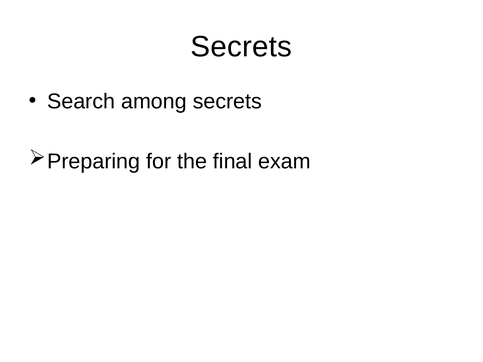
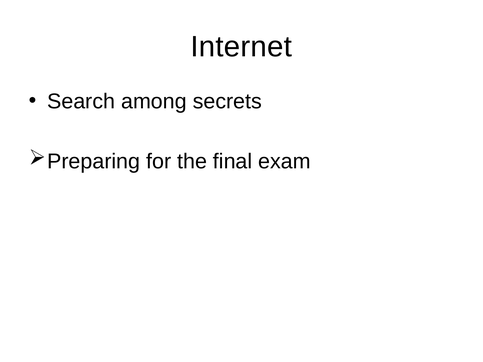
Secrets: Secrets -> Internet (241, 47)
